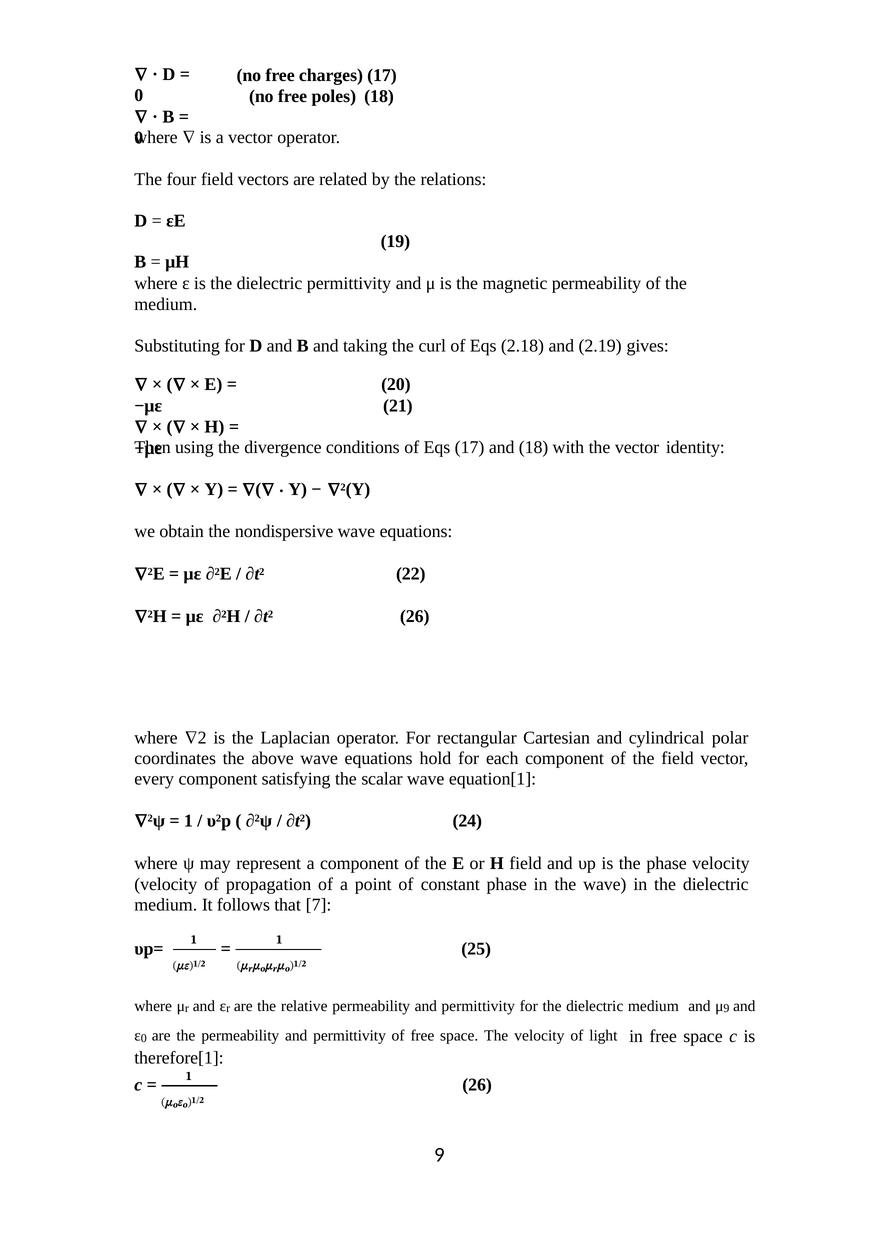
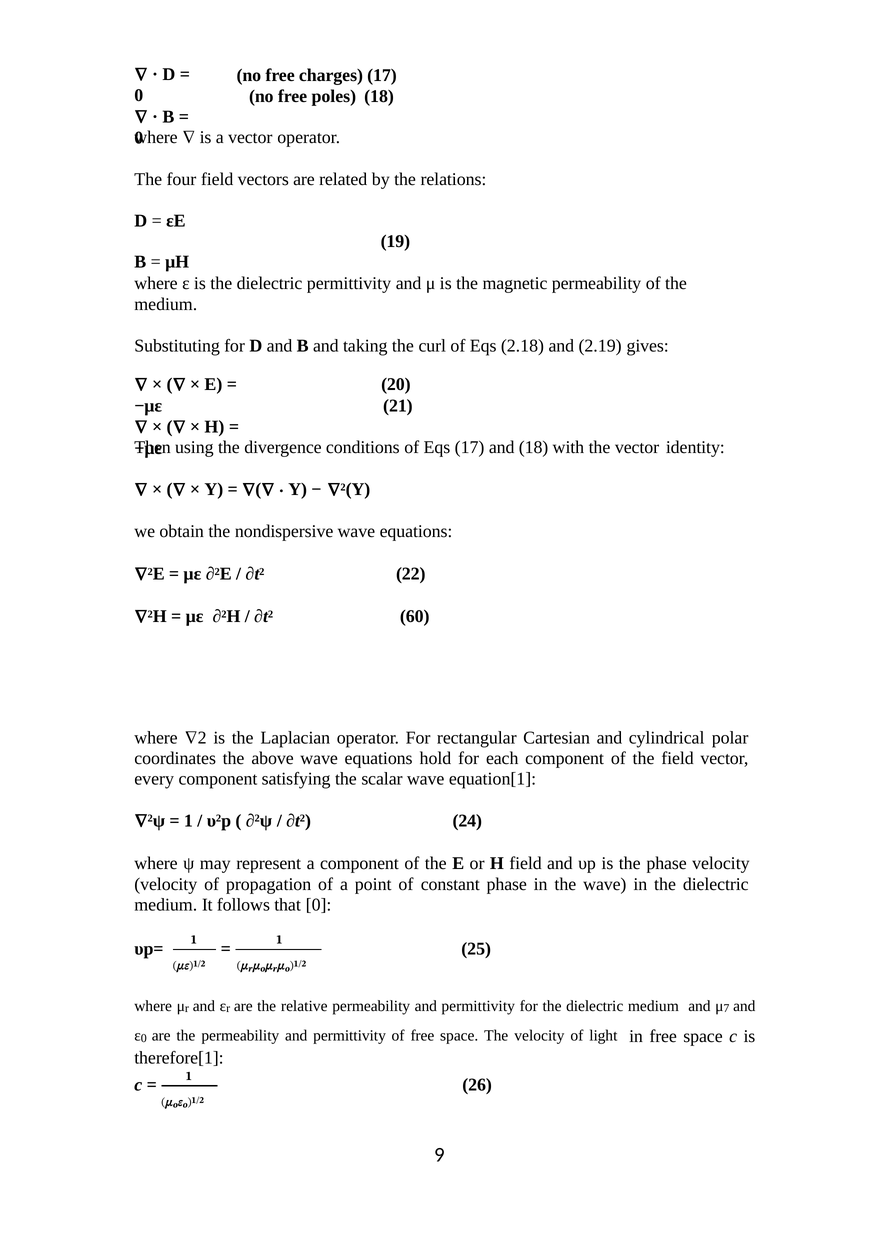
∂t2 26: 26 -> 60 (415, 616)
that 7: 7 -> 0 (319, 904)
μ 9: 9 -> 7 (726, 1008)
